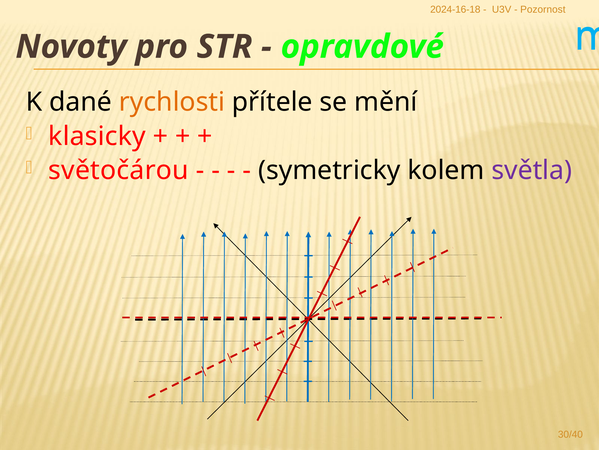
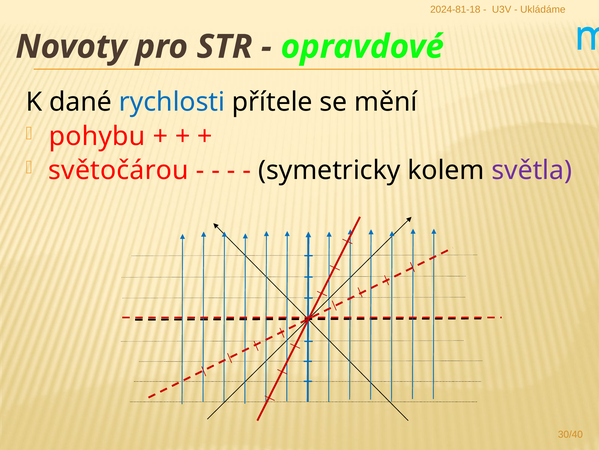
2024-16-18: 2024-16-18 -> 2024-81-18 (455, 10)
Pozornost: Pozornost -> Ukládáme (543, 10)
rychlosti colour: orange -> blue (172, 102)
klasicky: klasicky -> pohybu (97, 136)
